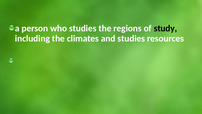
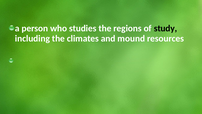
and studies: studies -> mound (131, 38)
